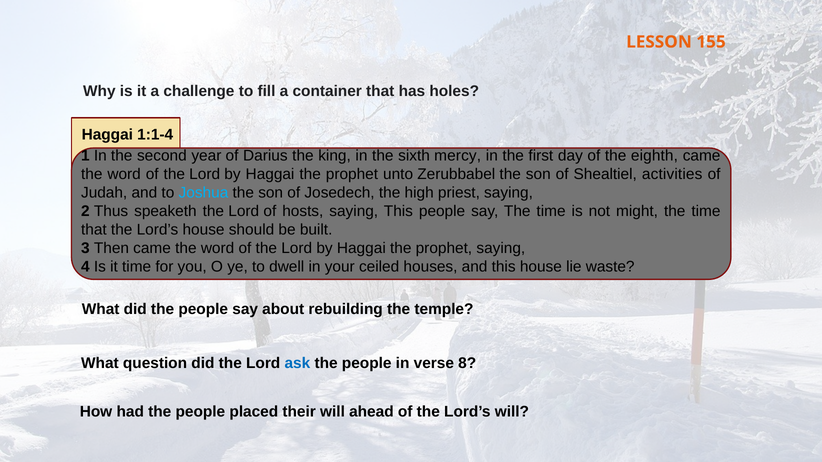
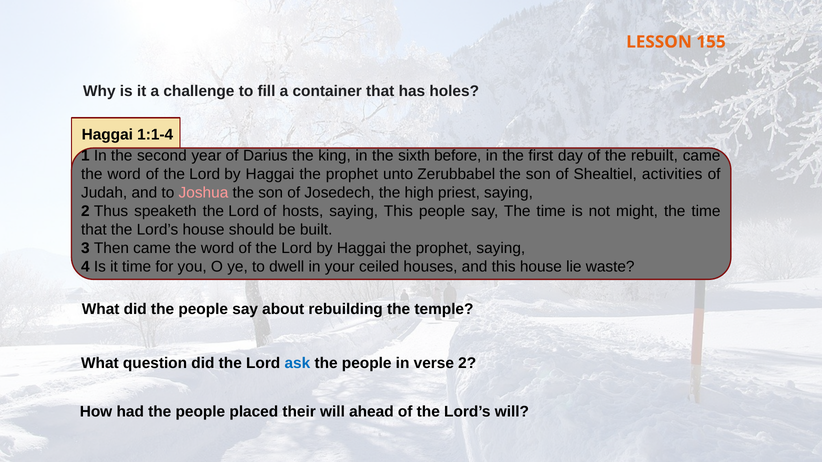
mercy: mercy -> before (458, 156)
eighth: eighth -> rebuilt (654, 156)
Joshua colour: light blue -> pink (203, 193)
verse 8: 8 -> 2 (467, 363)
